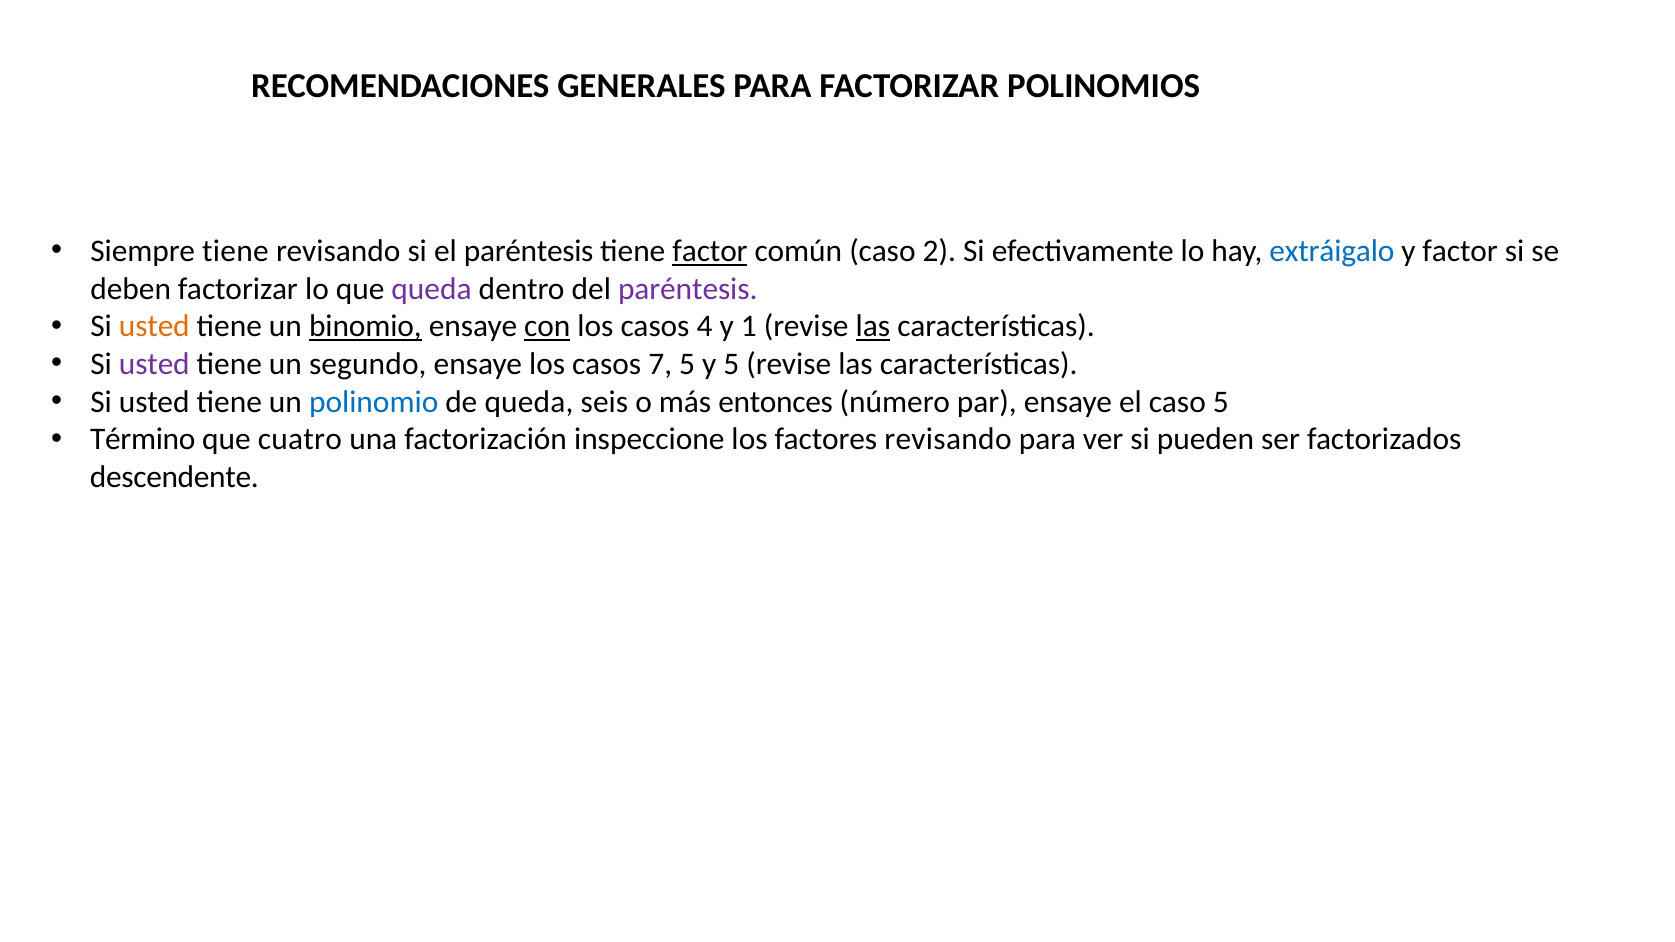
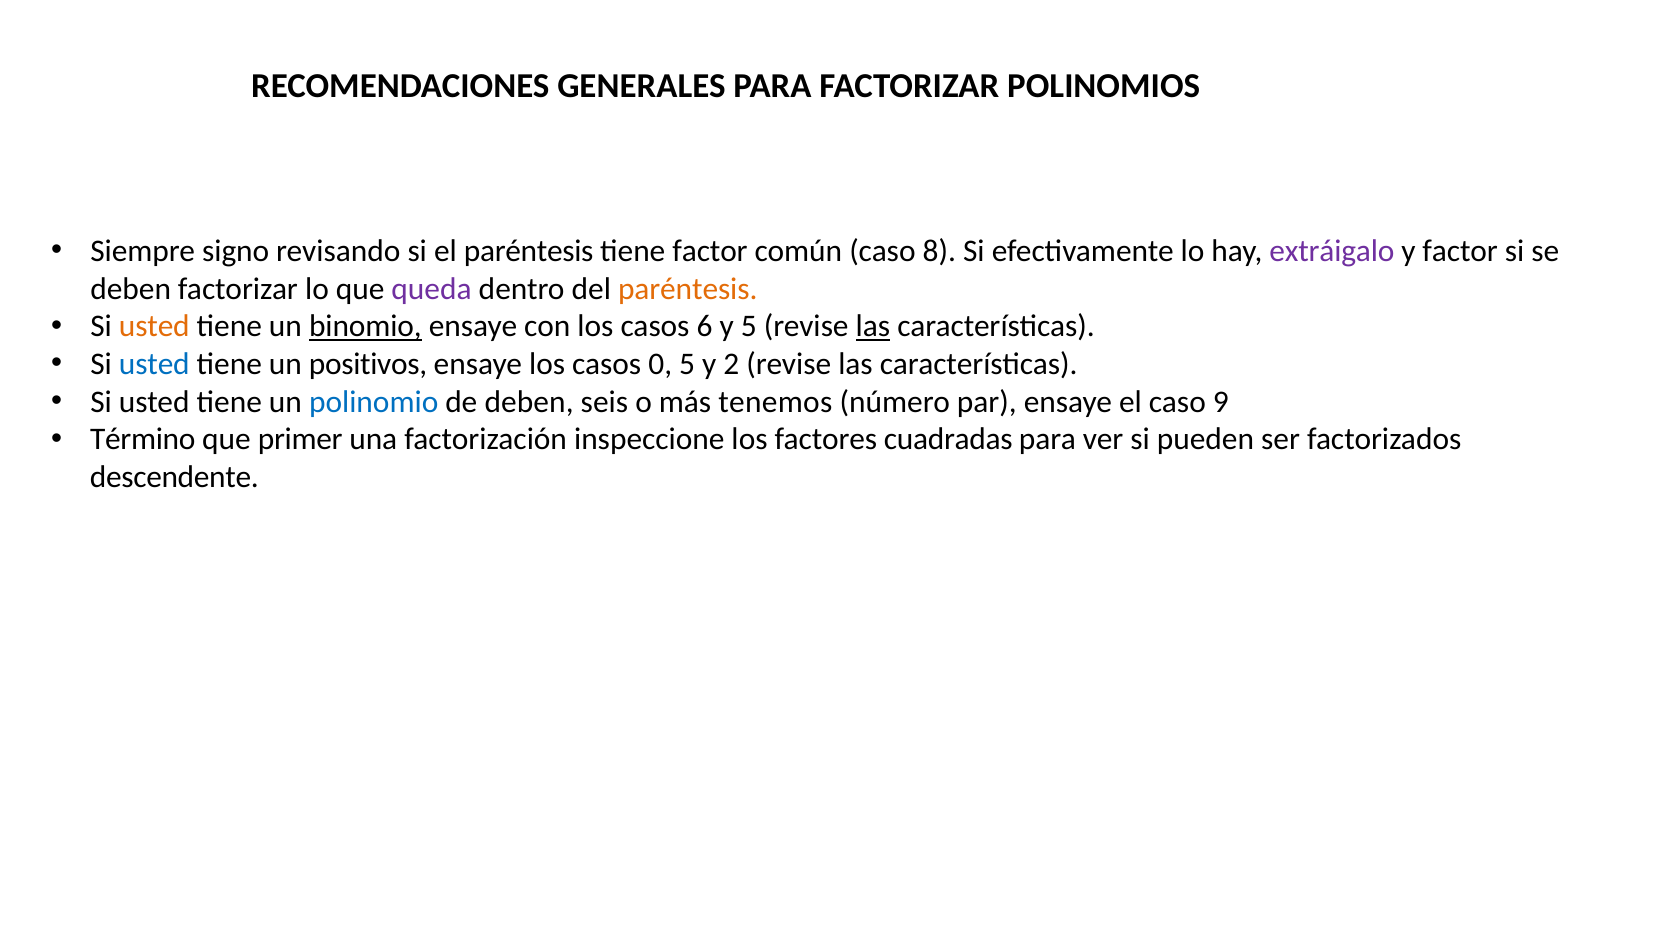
Siempre tiene: tiene -> signo (236, 251)
factor underline: present -> none (710, 251)
2: 2 -> 8 (939, 251)
extráigalo colour: blue -> purple (1332, 251)
paréntesis colour: purple -> orange (688, 289)
con underline: present -> none (547, 327)
4: 4 -> 6 (705, 327)
y 1: 1 -> 5 (749, 327)
usted colour: purple -> blue (154, 364)
segundo: segundo -> positivos (368, 364)
7: 7 -> 0 (660, 364)
y 5: 5 -> 2 (731, 364)
de queda: queda -> deben (529, 402)
entonces: entonces -> tenemos (775, 402)
caso 5: 5 -> 9 (1221, 402)
cuatro: cuatro -> primer (300, 440)
factores revisando: revisando -> cuadradas (948, 440)
